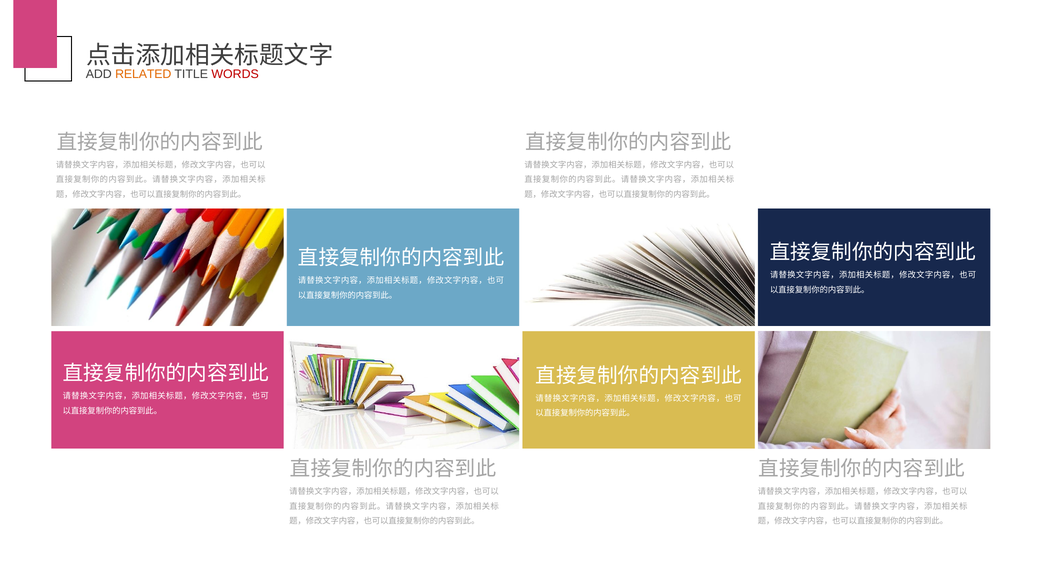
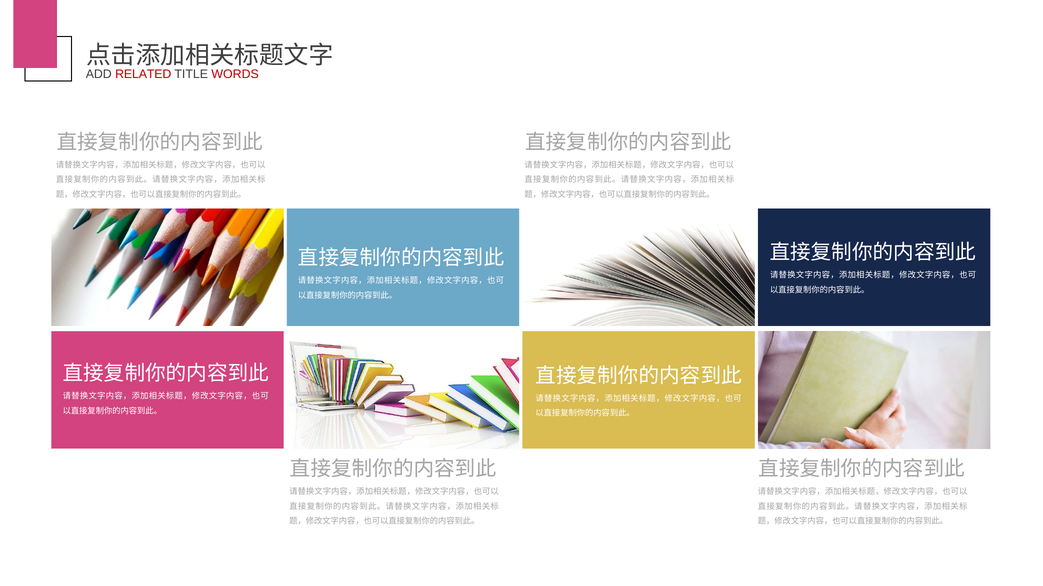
RELATED colour: orange -> red (143, 74)
